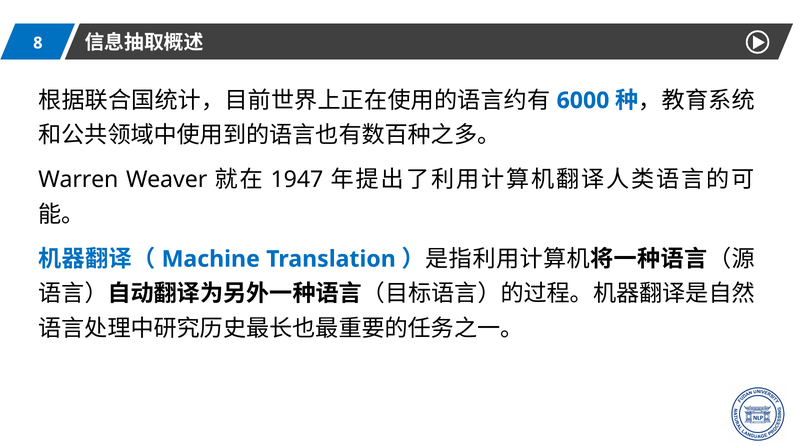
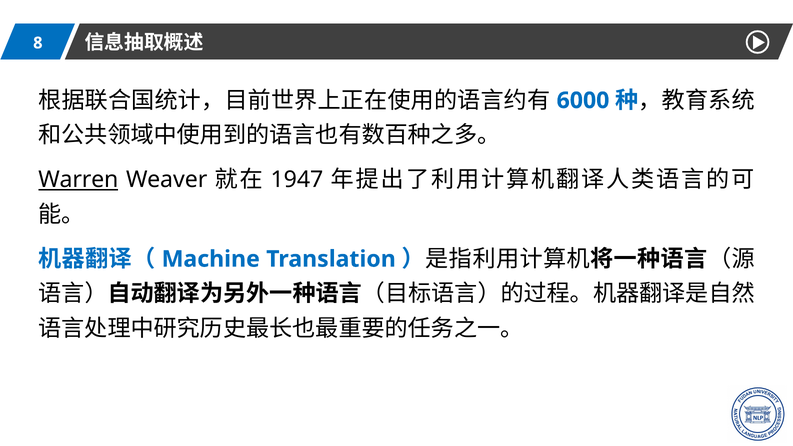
Warren underline: none -> present (78, 180)
